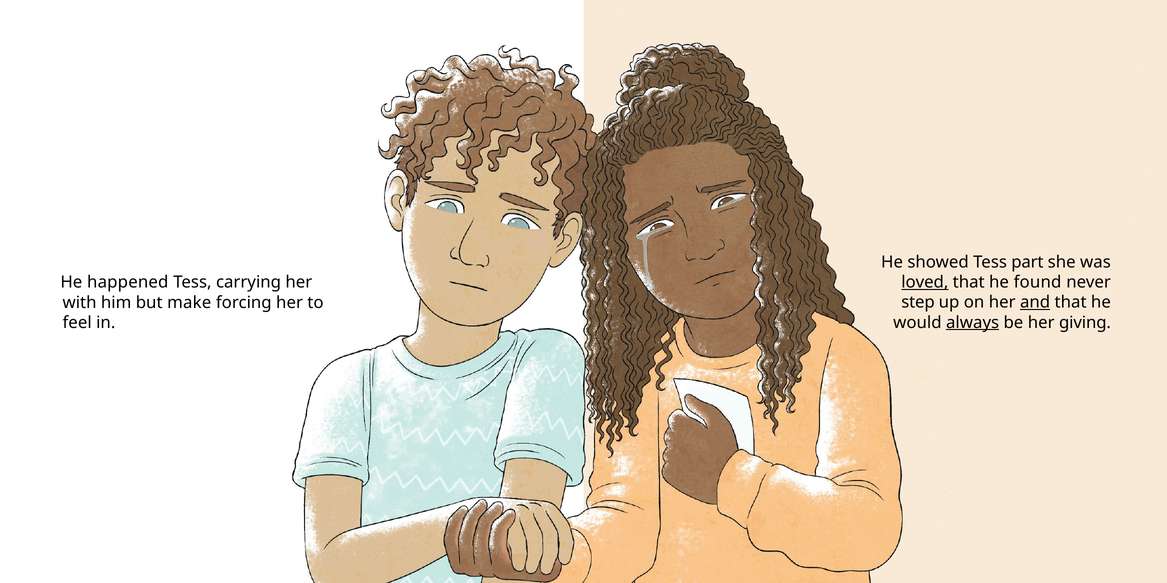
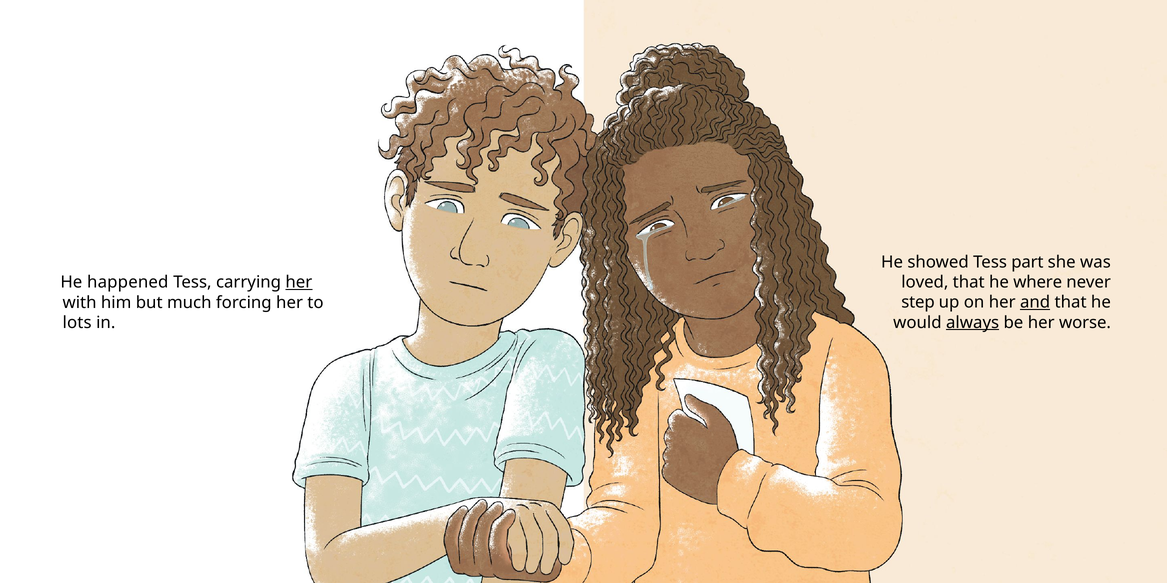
loved underline: present -> none (925, 282)
found: found -> where (1038, 282)
her underline: none -> present (299, 283)
make: make -> much (189, 303)
giving: giving -> worse (1085, 323)
feel: feel -> lots (77, 323)
